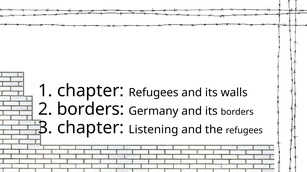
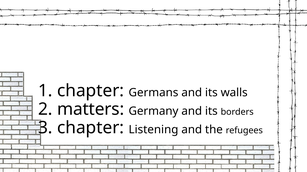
chapter Refugees: Refugees -> Germans (153, 93)
2 borders: borders -> matters (91, 110)
